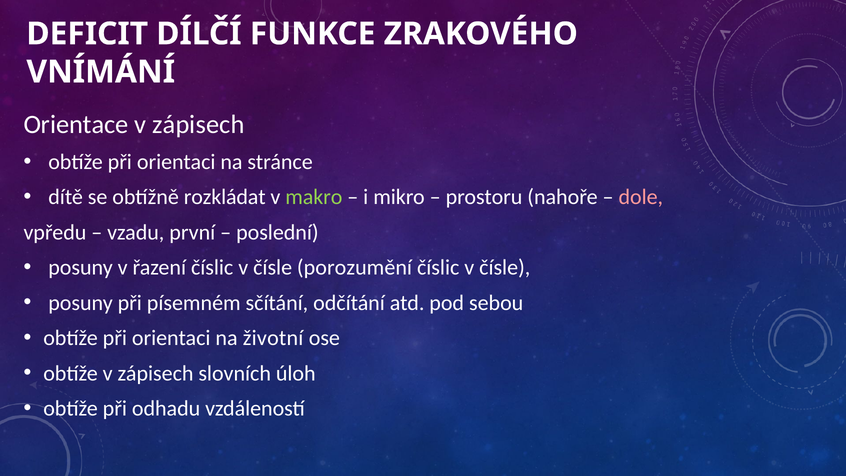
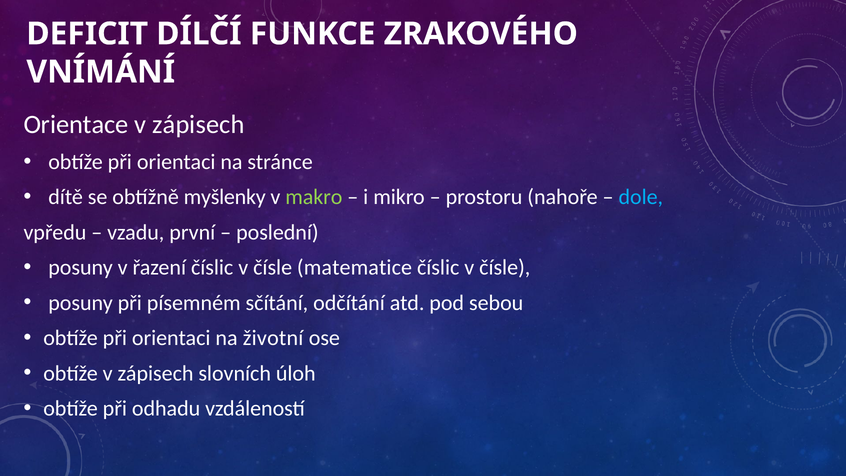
rozkládat: rozkládat -> myšlenky (225, 197)
dole colour: pink -> light blue (641, 197)
porozumění: porozumění -> matematice (354, 268)
